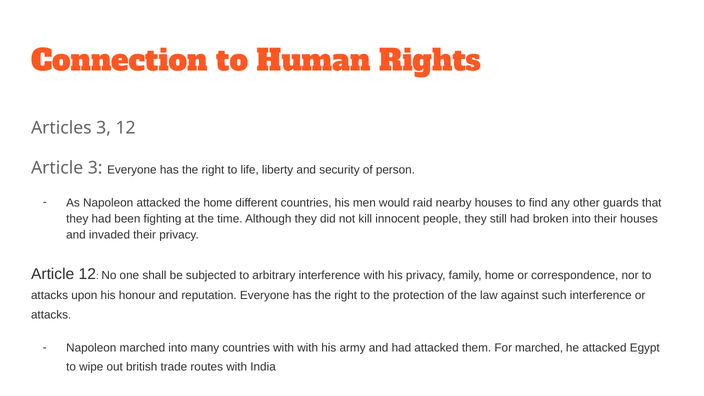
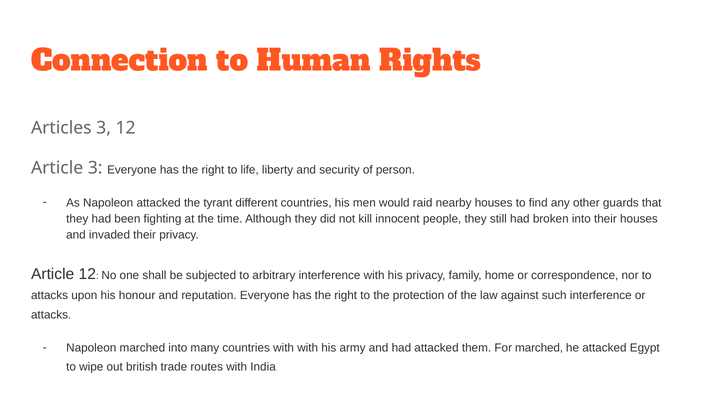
the home: home -> tyrant (218, 203)
